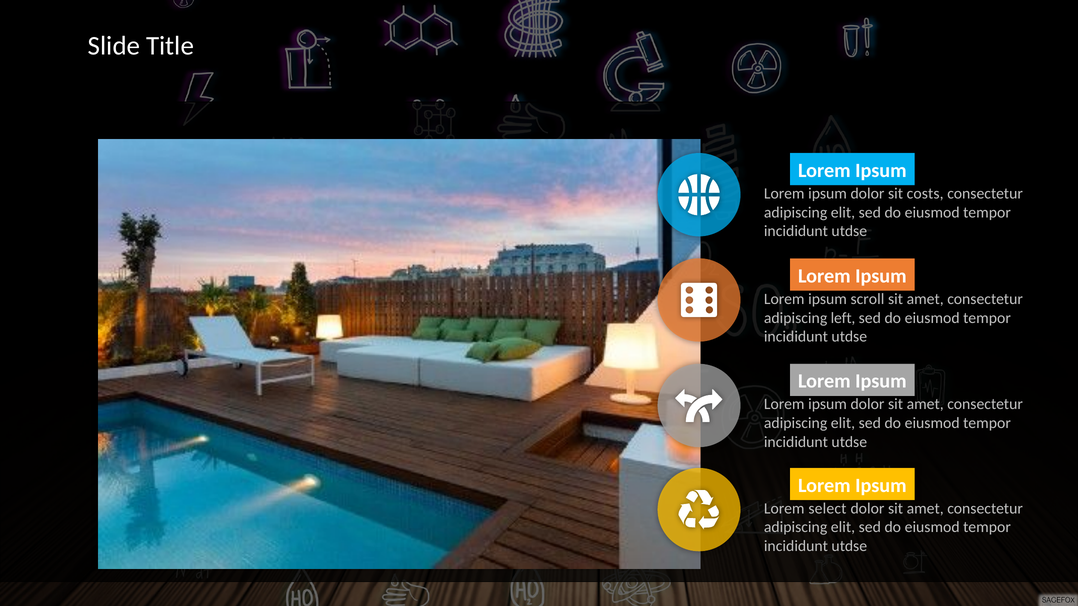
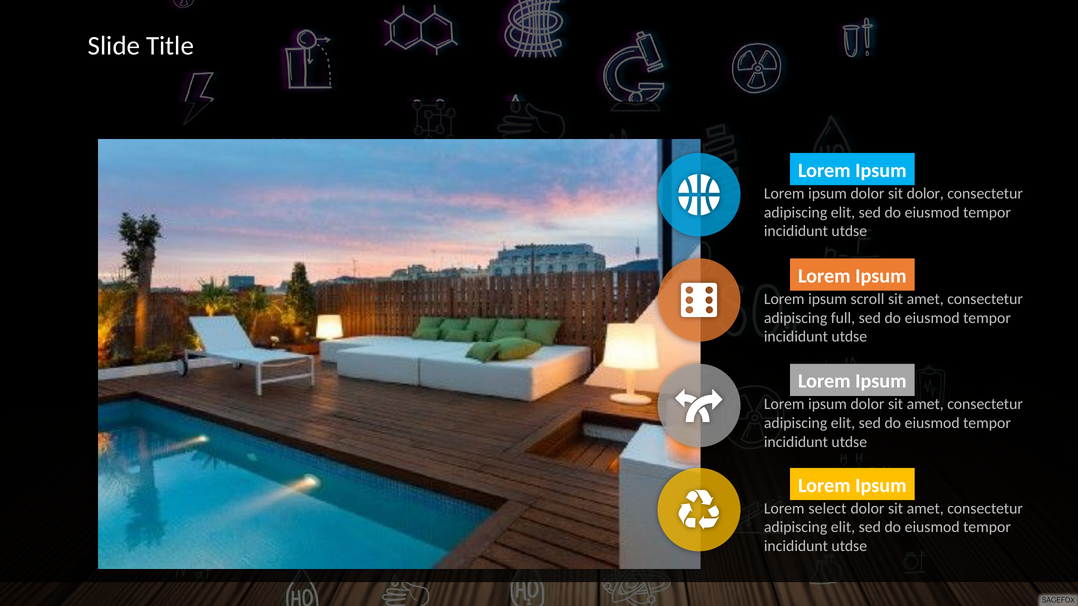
sit costs: costs -> dolor (925, 194)
left: left -> full (843, 318)
